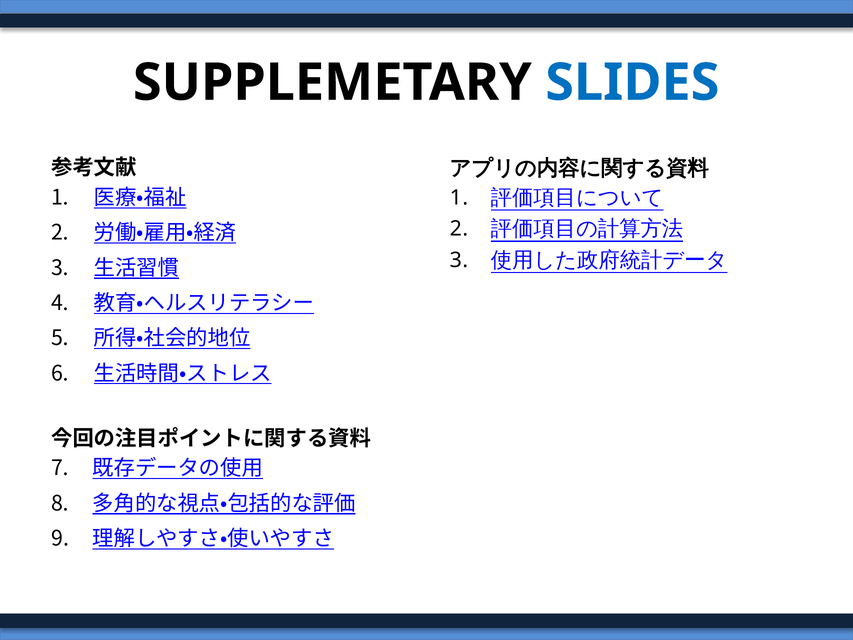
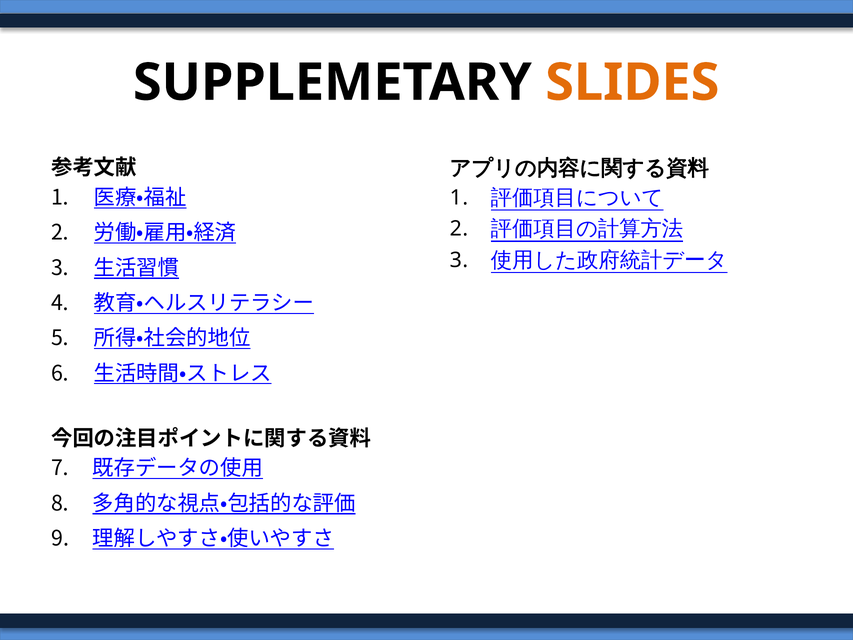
SLIDES colour: blue -> orange (632, 83)
